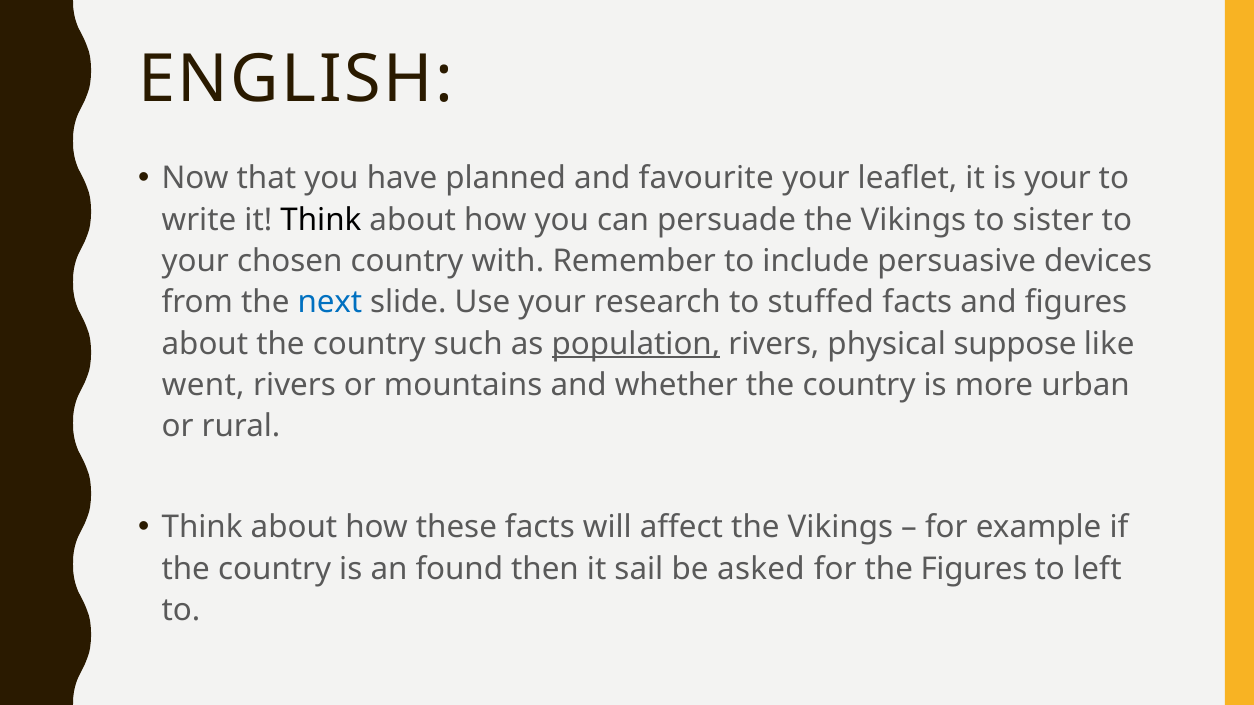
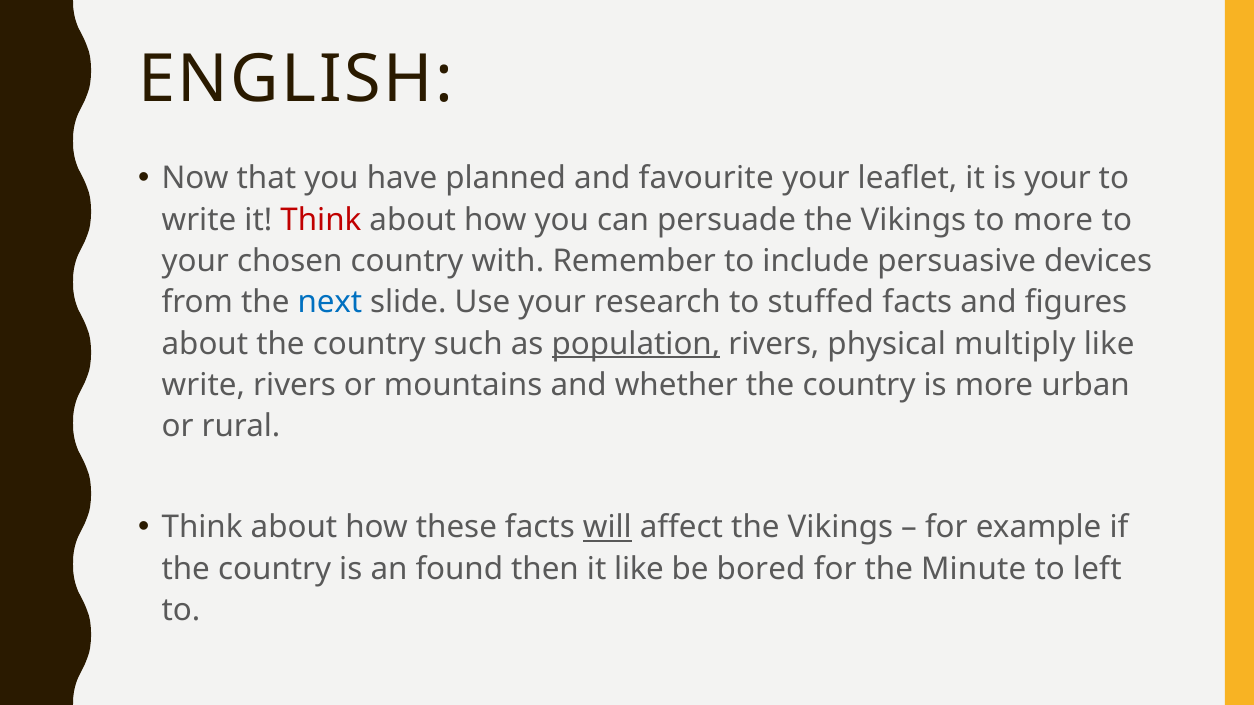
Think colour: black -> red (321, 220)
to sister: sister -> more (1053, 220)
suppose: suppose -> multiply (1015, 344)
went: went -> write (203, 385)
will underline: none -> present (607, 528)
it sail: sail -> like (639, 569)
asked: asked -> bored (761, 569)
the Figures: Figures -> Minute (974, 569)
